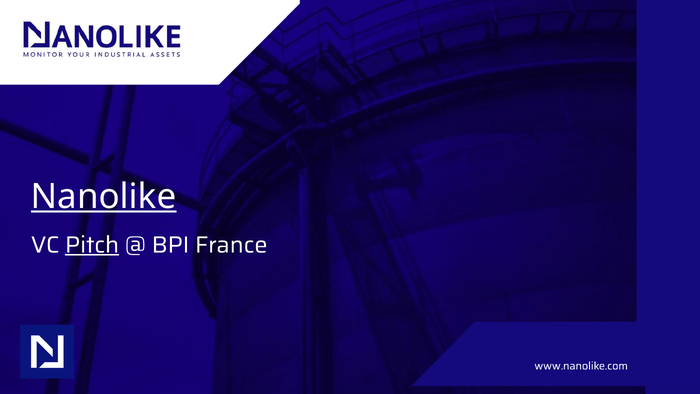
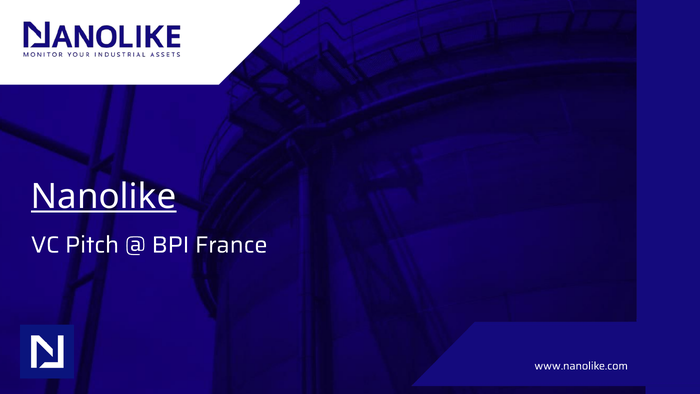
Pitch underline: present -> none (92, 245)
